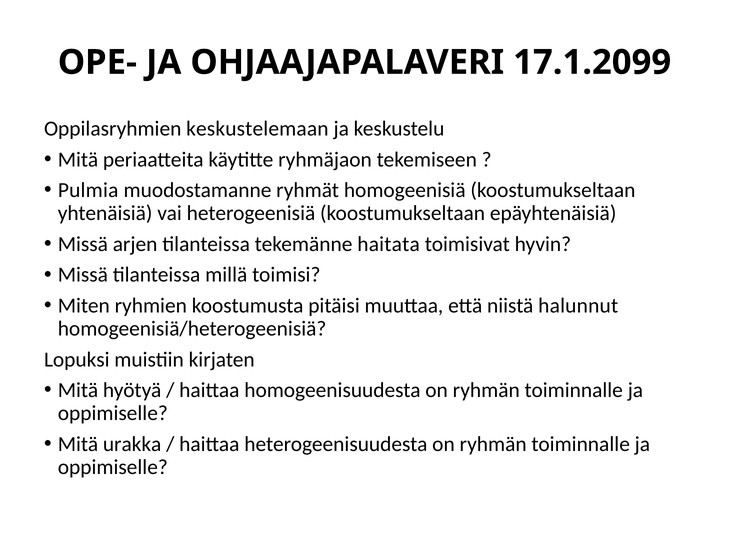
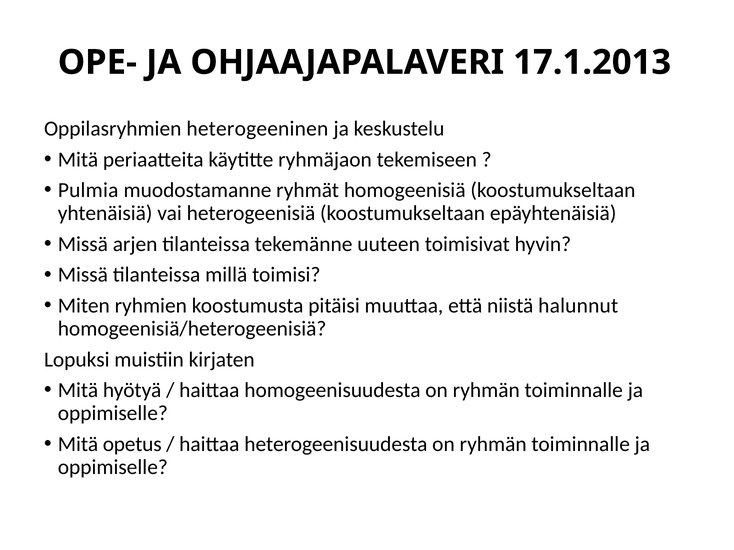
17.1.2099: 17.1.2099 -> 17.1.2013 (592, 62)
keskustelemaan: keskustelemaan -> heterogeeninen (257, 129)
haitata: haitata -> uuteen (389, 244)
urakka: urakka -> opetus (132, 444)
